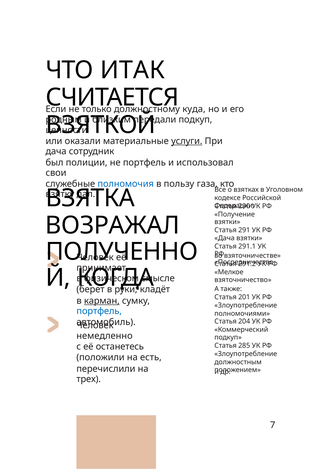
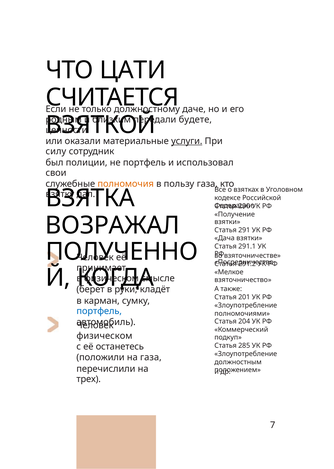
ИТАК: ИТАК -> ЦАТИ (133, 70)
куда: куда -> даче (194, 109)
подкуп: подкуп -> будете (195, 120)
дача: дача -> силу (56, 151)
полномочия colour: blue -> orange (126, 184)
карман underline: present -> none (102, 301)
немедленно: немедленно -> физическом (104, 336)
на есть: есть -> газа (151, 357)
